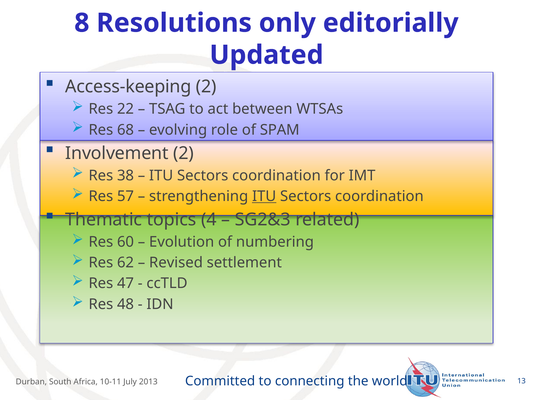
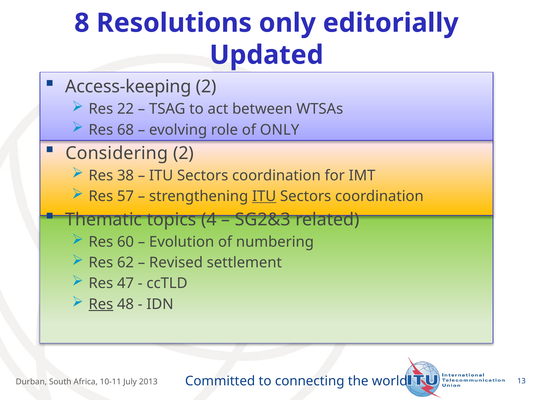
of SPAM: SPAM -> ONLY (280, 130)
Involvement: Involvement -> Considering (117, 153)
Res underline: none -> present (101, 304)
